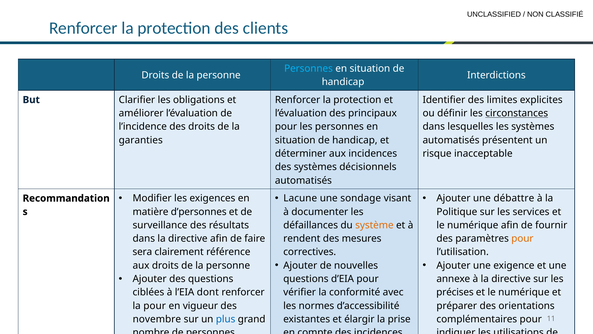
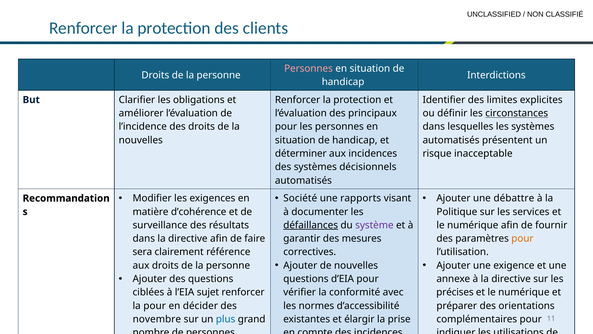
Personnes colour: light blue -> pink (309, 68)
garanties: garanties -> nouvelles (141, 140)
Lacune: Lacune -> Société (300, 198)
sondage: sondage -> rapports (361, 198)
d’personnes: d’personnes -> d’cohérence (199, 211)
défaillances underline: none -> present (311, 225)
système colour: orange -> purple (374, 225)
rendent: rendent -> garantir (302, 238)
dont: dont -> sujet (208, 292)
vigueur: vigueur -> décider (200, 305)
